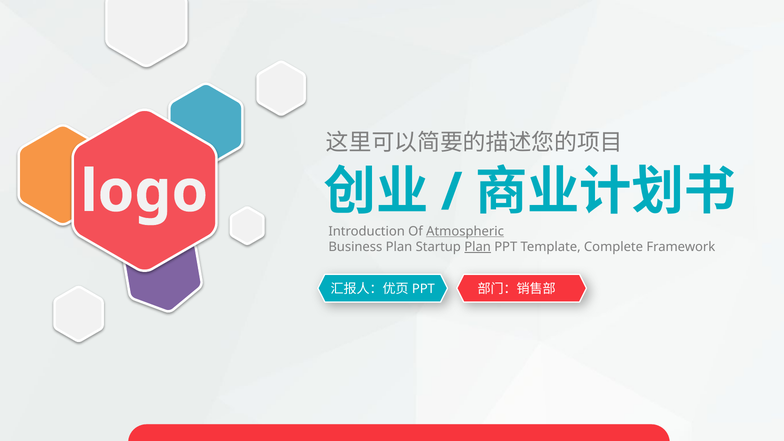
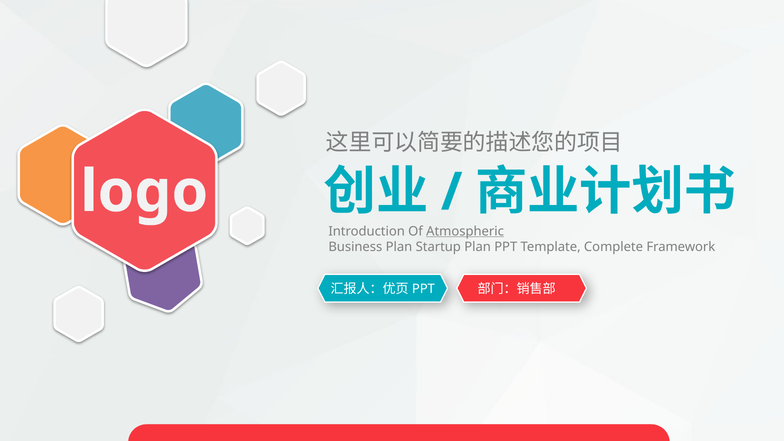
Plan underline: present -> none (478, 247)
